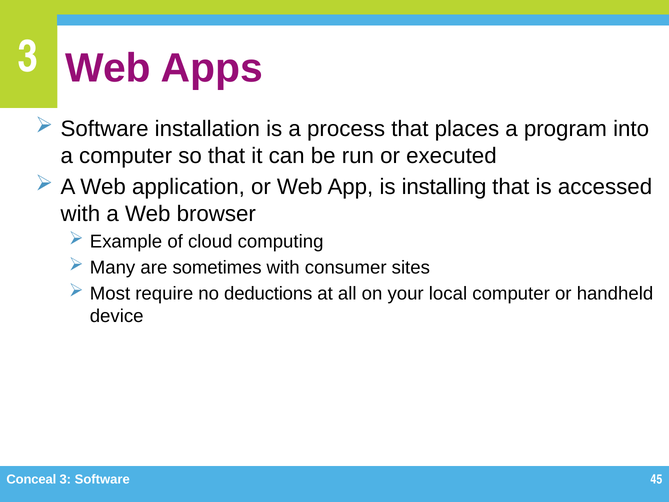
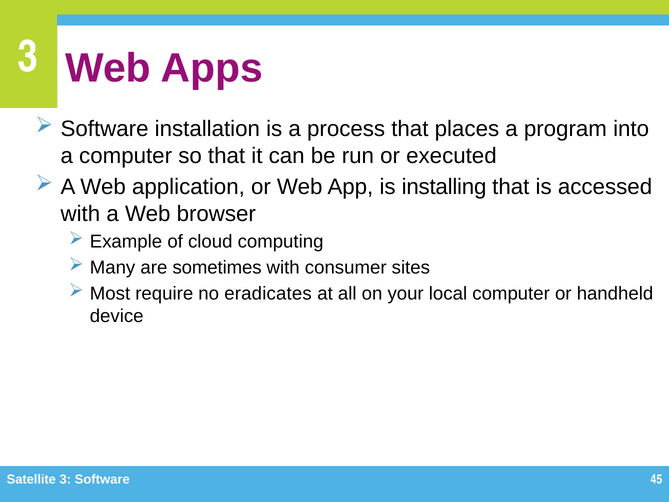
deductions: deductions -> eradicates (268, 294)
Conceal: Conceal -> Satellite (31, 479)
